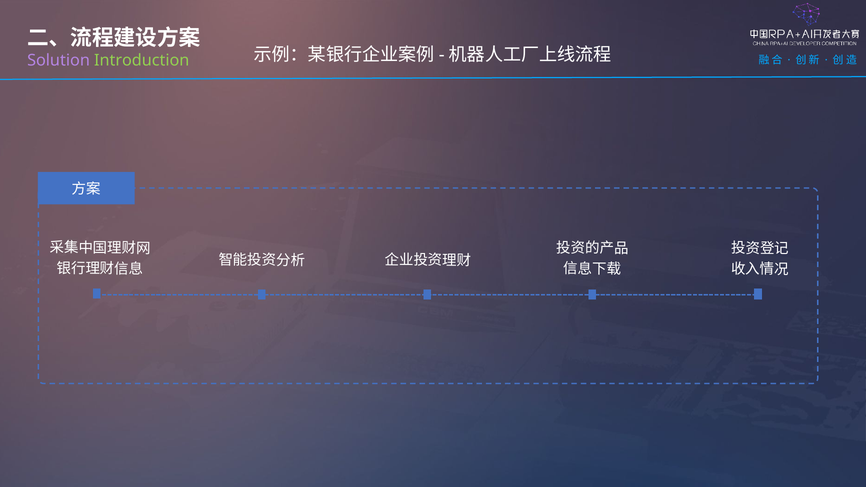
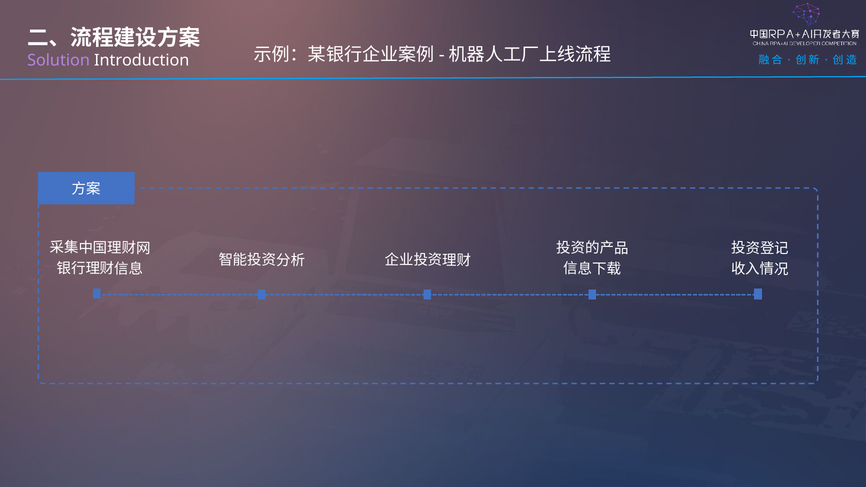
Introduction colour: light green -> white (142, 60)
